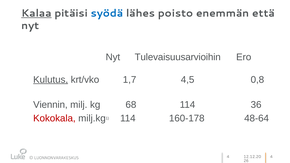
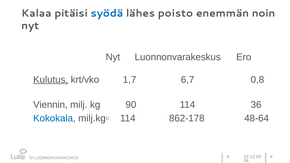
Kalaa underline: present -> none (36, 13)
että: että -> noin (264, 13)
Tulevaisuusarvioihin: Tulevaisuusarvioihin -> Luonnonvarakeskus (178, 57)
4,5: 4,5 -> 6,7 (188, 80)
68: 68 -> 90 (131, 105)
Kokokala colour: red -> blue (54, 118)
160-178: 160-178 -> 862-178 (187, 118)
